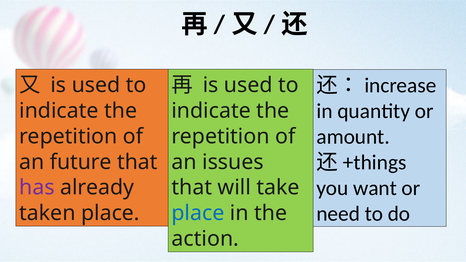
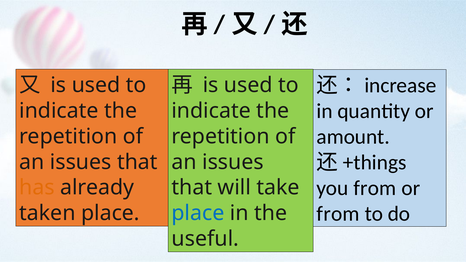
future: future -> issues (81, 162)
you want: want -> from (375, 188)
has colour: purple -> orange (37, 188)
need: need -> from (338, 214)
action: action -> useful (205, 239)
